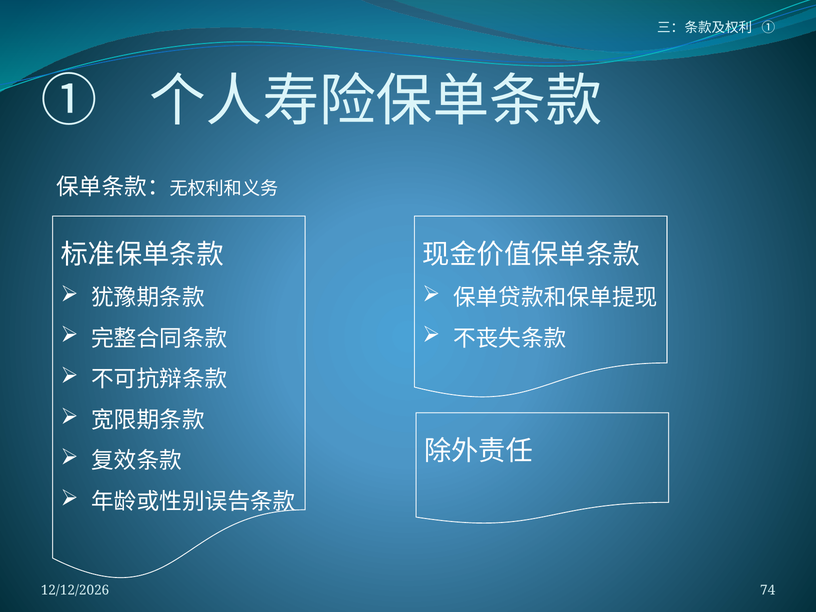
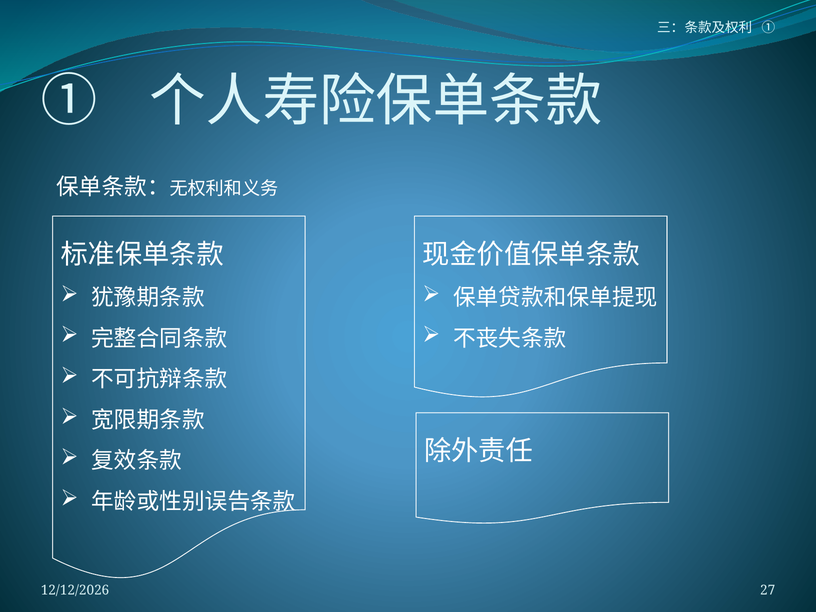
74: 74 -> 27 (768, 590)
